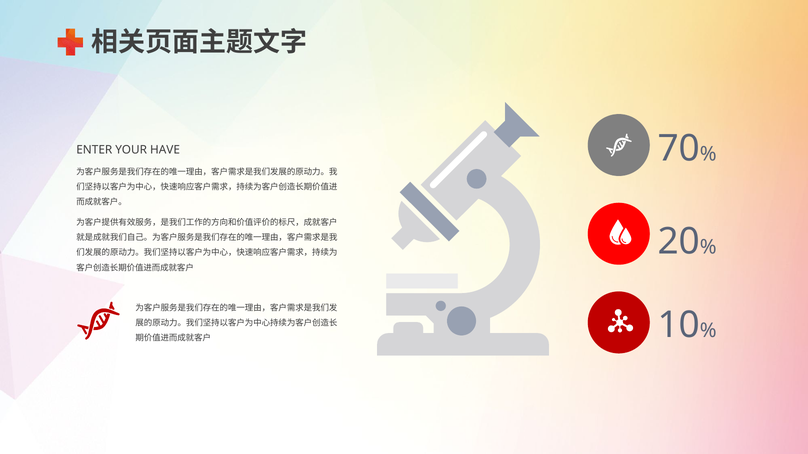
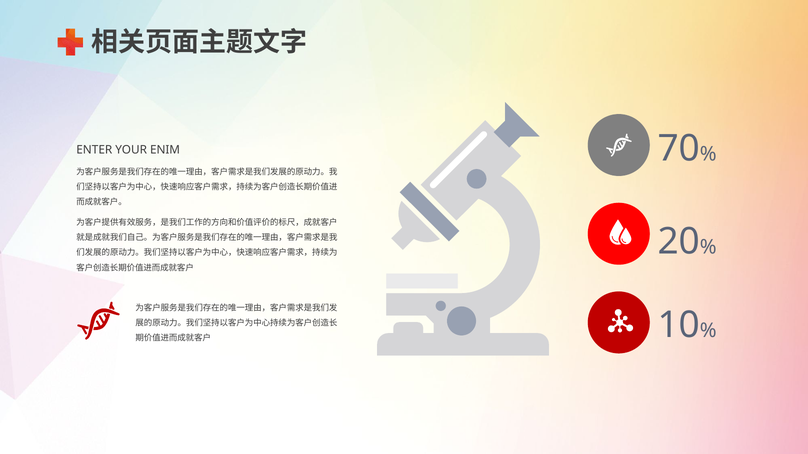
HAVE: HAVE -> ENIM (165, 150)
